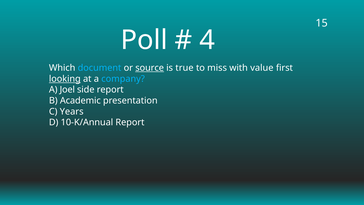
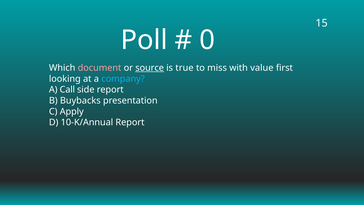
4: 4 -> 0 (207, 40)
document colour: light blue -> pink (100, 68)
looking underline: present -> none (65, 79)
Joel: Joel -> Call (67, 90)
Academic: Academic -> Buybacks (80, 100)
Years: Years -> Apply (72, 111)
